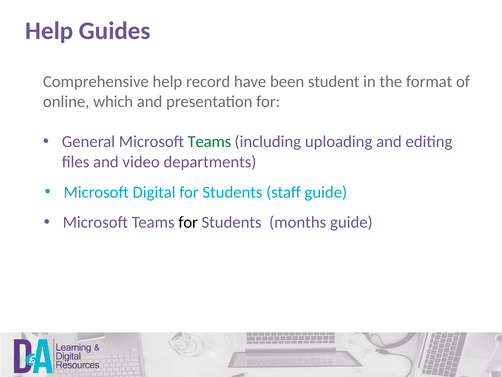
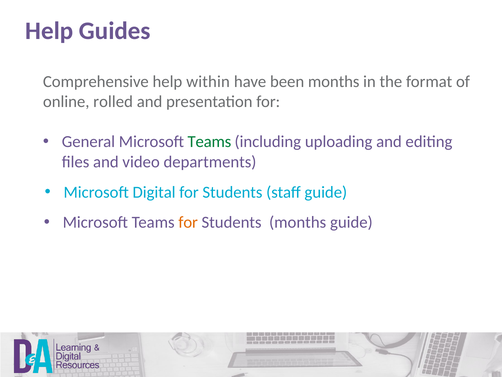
record: record -> within (208, 81)
been student: student -> months (334, 81)
which: which -> rolled (113, 102)
for colour: black -> orange (188, 222)
